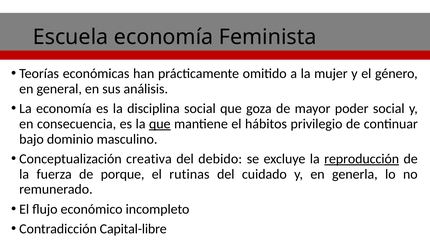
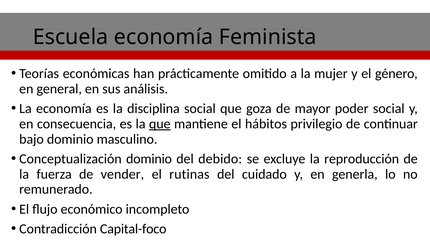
Conceptualización creativa: creativa -> dominio (149, 159)
reproducción underline: present -> none (362, 159)
porque: porque -> vender (122, 174)
Capital-libre: Capital-libre -> Capital-foco (133, 229)
